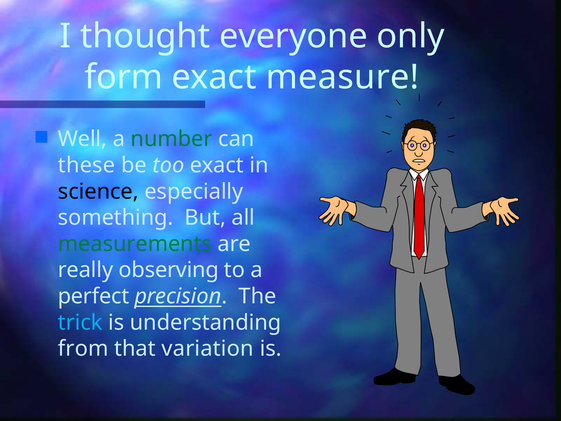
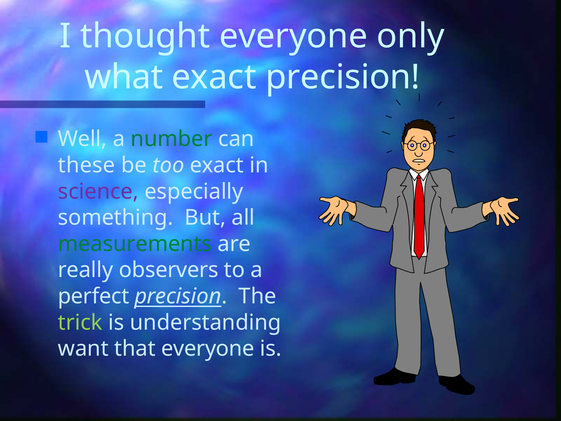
form: form -> what (124, 77)
exact measure: measure -> precision (343, 77)
science colour: black -> purple (98, 191)
observing: observing -> observers (169, 270)
trick colour: light blue -> light green (80, 322)
from: from -> want (83, 349)
that variation: variation -> everyone (208, 349)
